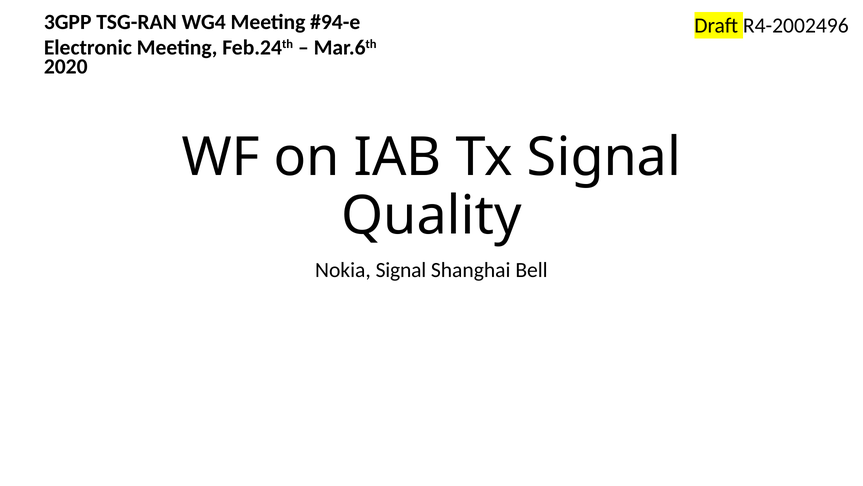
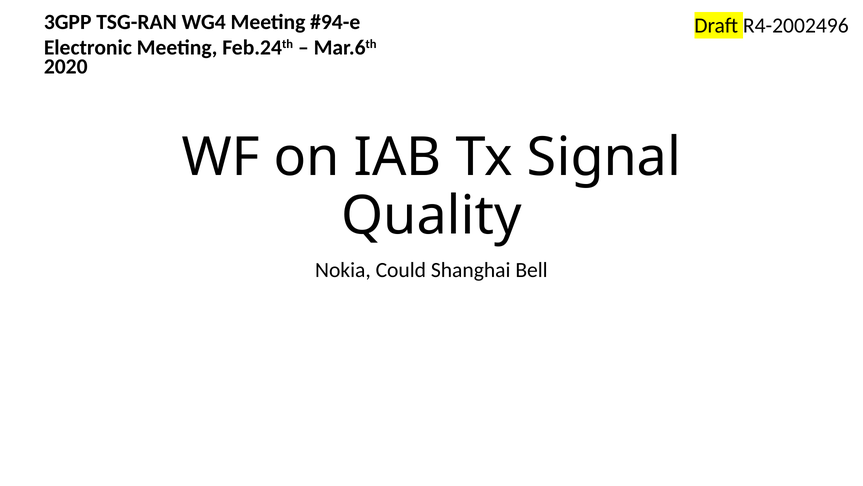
Nokia Signal: Signal -> Could (401, 270)
